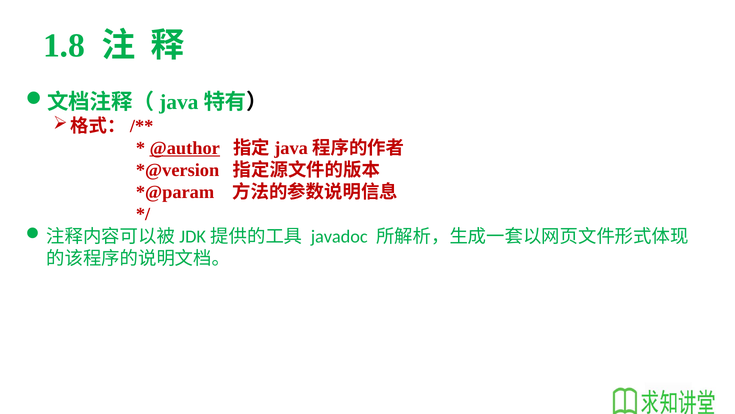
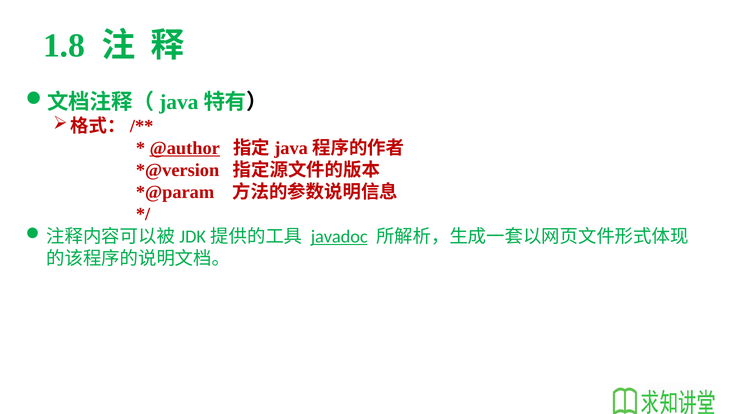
javadoc underline: none -> present (339, 236)
